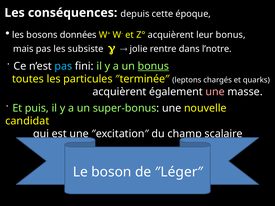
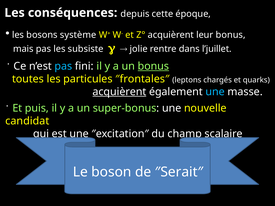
données: données -> système (78, 35)
l’notre: l’notre -> l’juillet (217, 49)
″terminée″: ″terminée″ -> ″frontales″ (142, 79)
acquièrent underline: none -> present (119, 92)
une colour: pink -> light blue (215, 92)
″Léger″: ″Léger″ -> ″Serait″ (179, 172)
